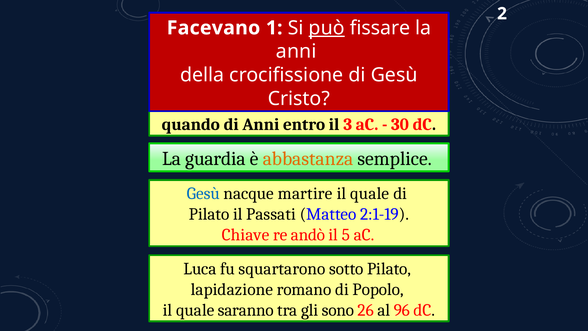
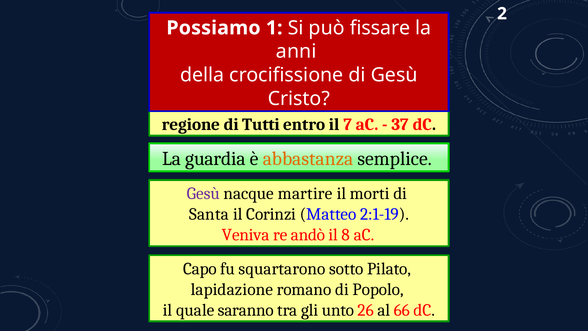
Facevano: Facevano -> Possiamo (213, 28)
può underline: present -> none (327, 28)
quando: quando -> regione (191, 124)
di Anni: Anni -> Tutti (261, 124)
3: 3 -> 7 (348, 124)
30: 30 -> 37 (400, 124)
Gesù colour: blue -> purple (203, 193)
quale: quale -> morti (370, 193)
Pilato: Pilato -> Santa (209, 214)
Passati: Passati -> Corinzi (271, 214)
Chiave: Chiave -> Veniva (246, 235)
5: 5 -> 8 (346, 235)
Luca: Luca -> Capo (200, 269)
sono: sono -> unto (338, 310)
96: 96 -> 66 (402, 310)
